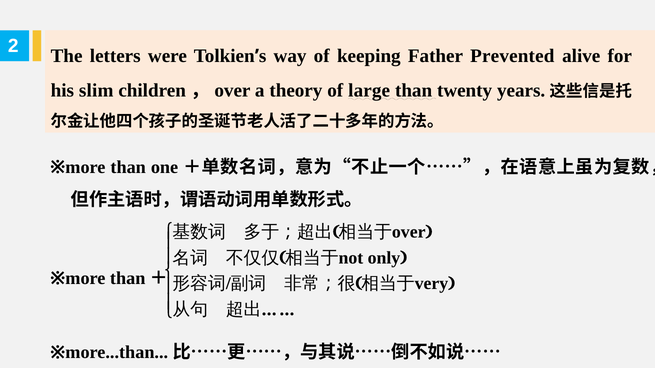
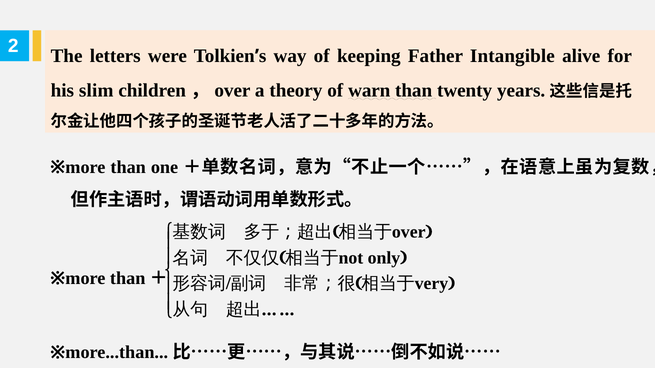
Prevented: Prevented -> Intangible (512, 56)
large: large -> warn (369, 91)
